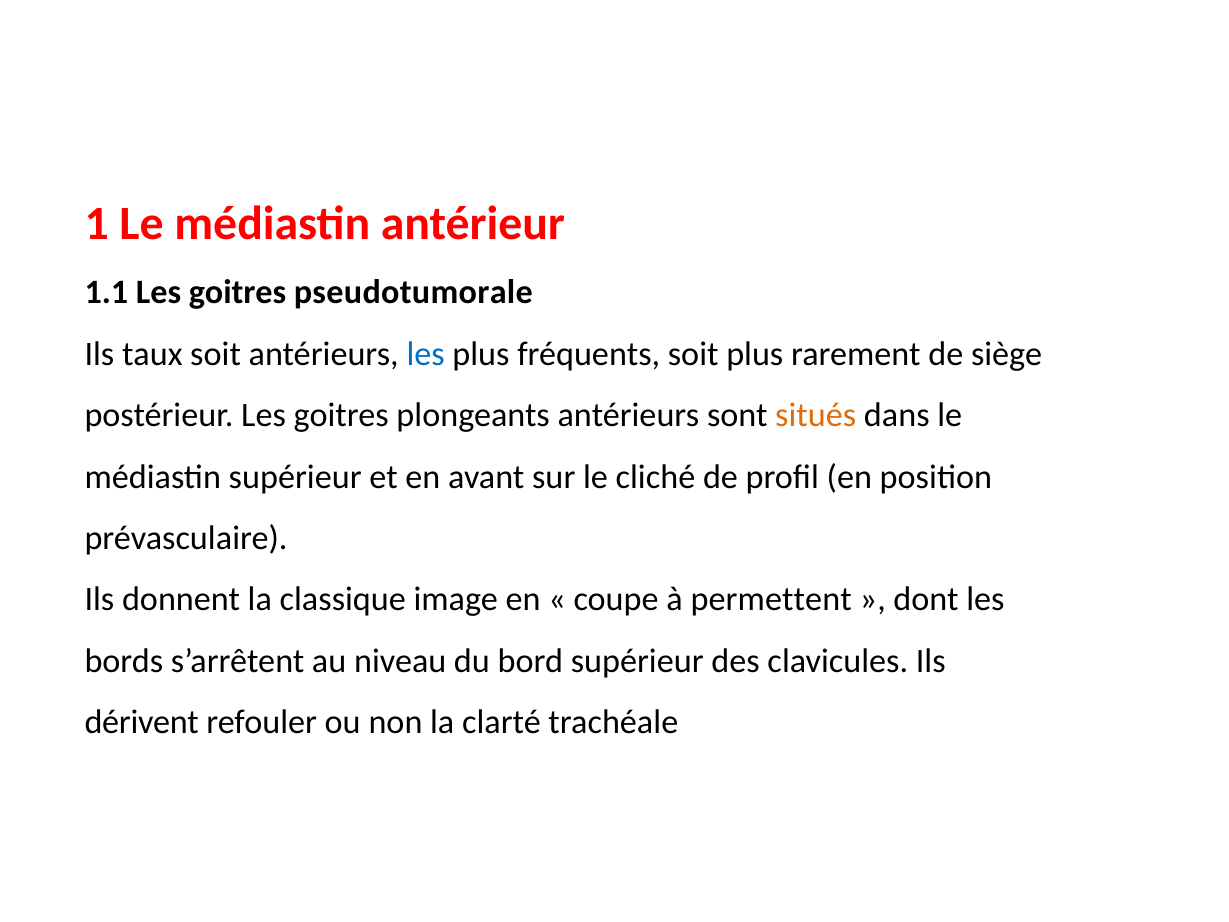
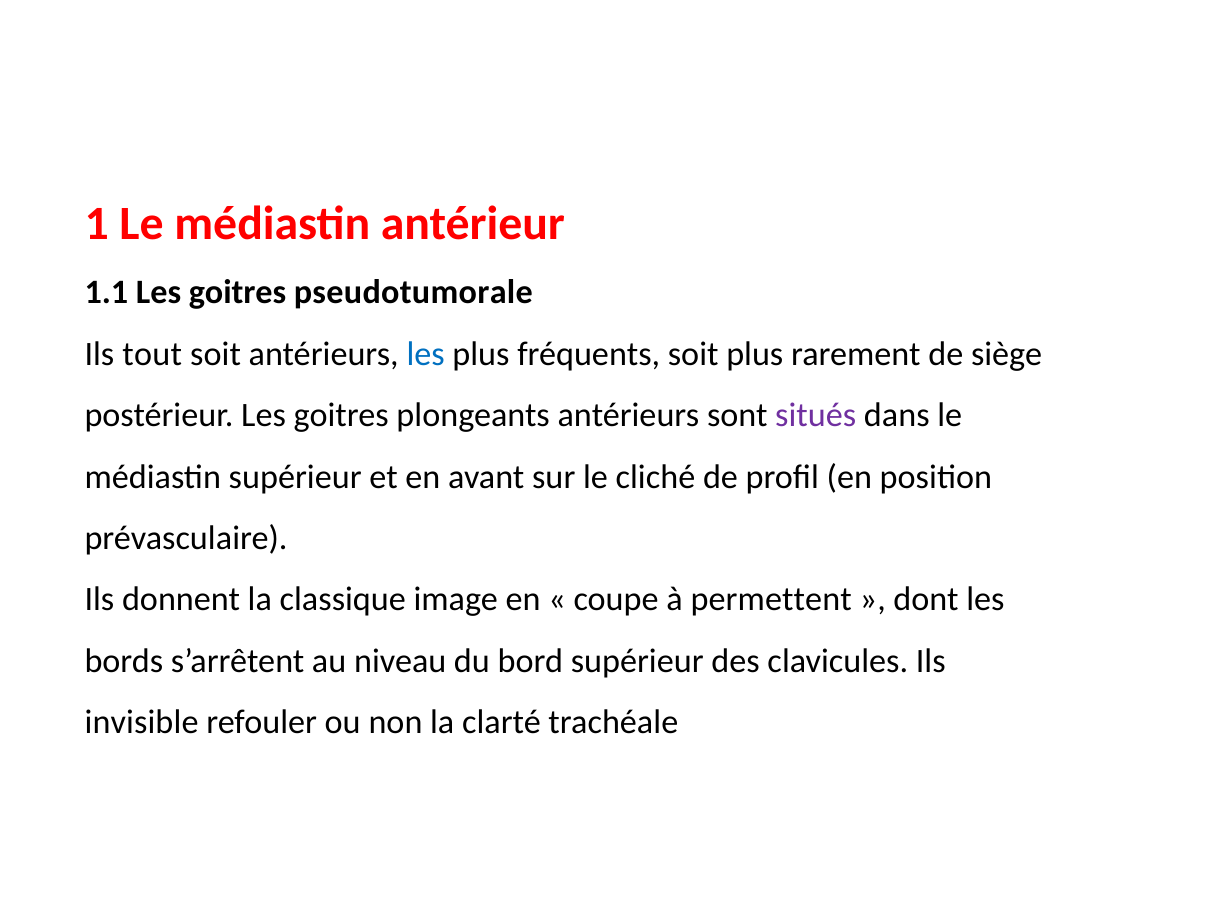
taux: taux -> tout (152, 354)
situés colour: orange -> purple (816, 415)
dérivent: dérivent -> invisible (142, 722)
